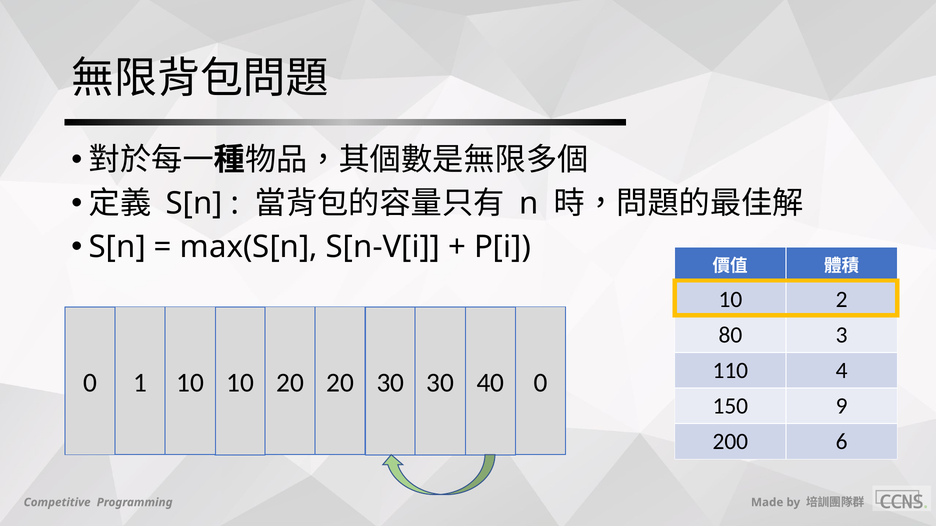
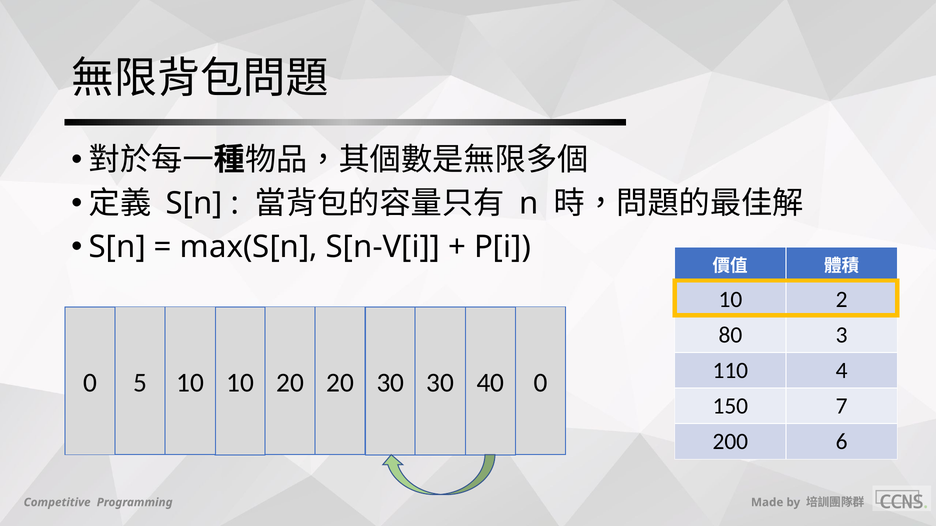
1: 1 -> 5 (140, 383)
9: 9 -> 7 (842, 406)
